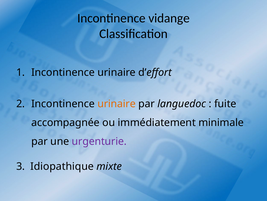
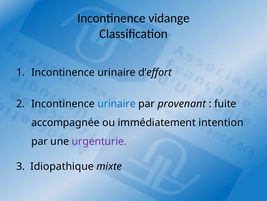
urinaire colour: orange -> blue (117, 103)
languedoc: languedoc -> provenant (182, 103)
minimale: minimale -> intention (221, 122)
